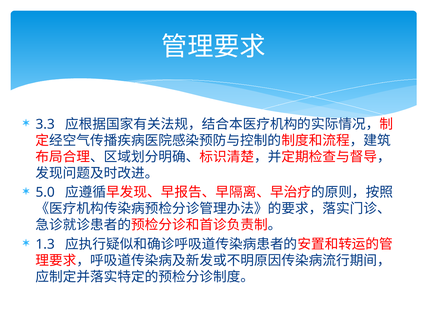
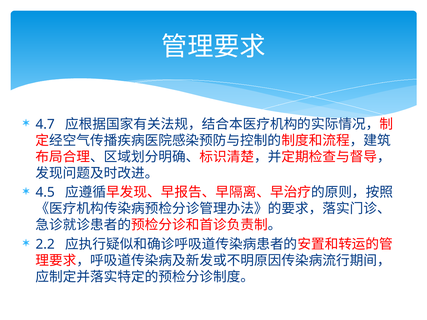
3.3: 3.3 -> 4.7 (45, 124)
5.0: 5.0 -> 4.5 (45, 193)
1.3: 1.3 -> 2.2 (45, 245)
